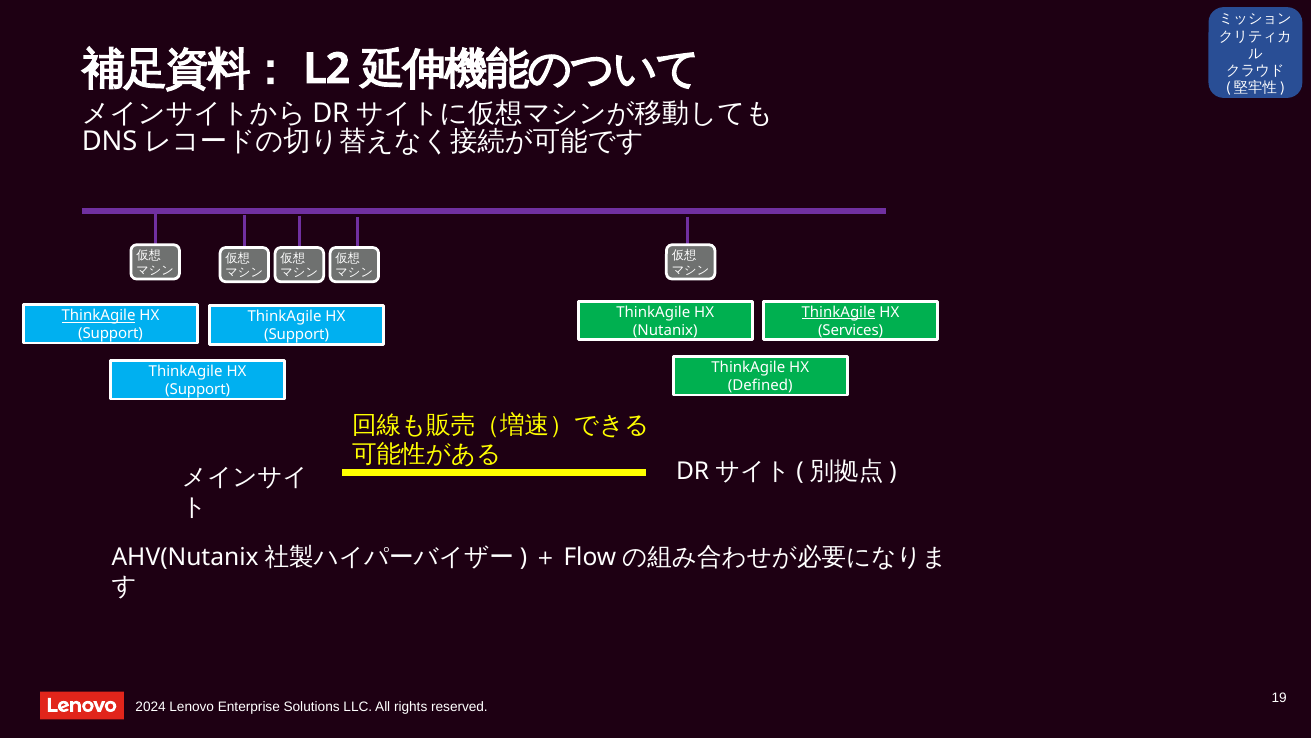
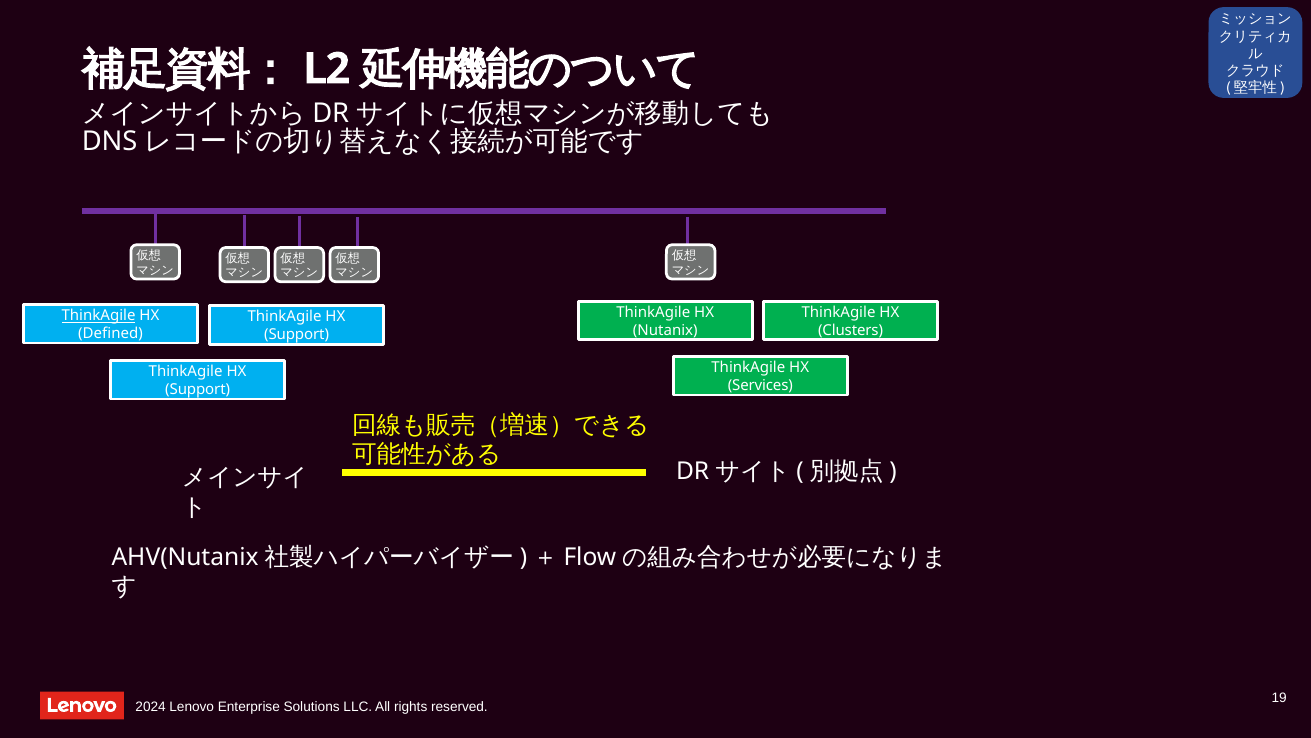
ThinkAgile underline: present -> none (839, 312)
Services: Services -> Clusters (851, 330)
Support: Support -> Defined (110, 334)
Defined: Defined -> Services (760, 386)
